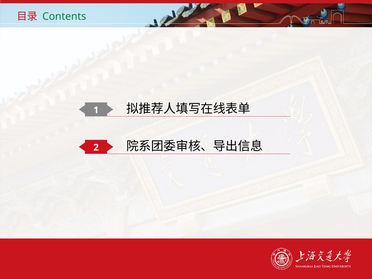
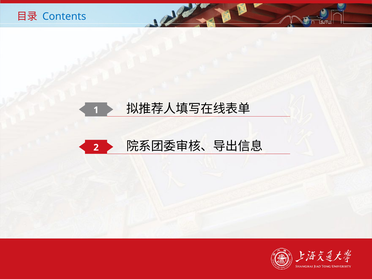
Contents colour: green -> blue (64, 16)
